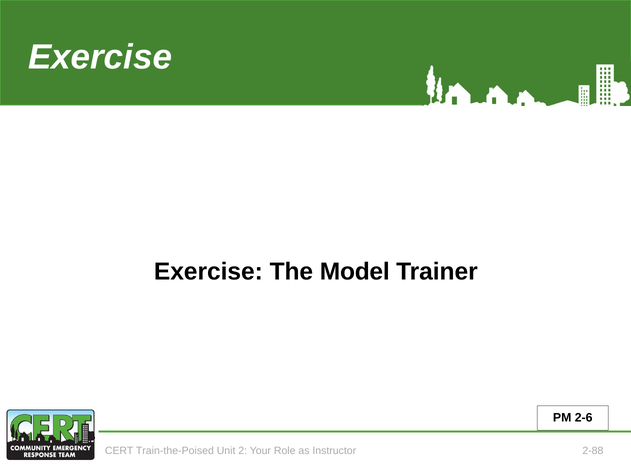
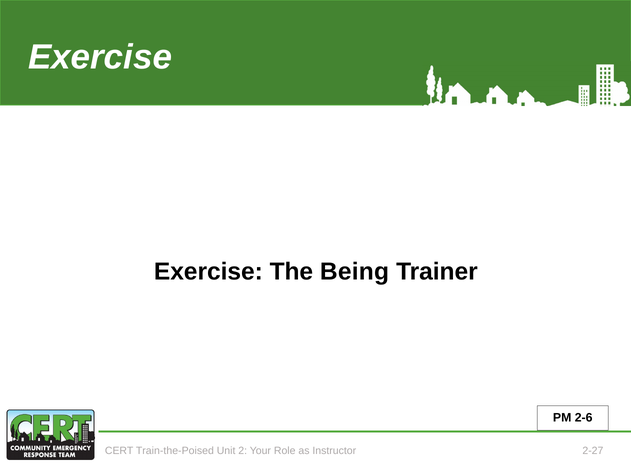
Model: Model -> Being (355, 272)
2-88: 2-88 -> 2-27 (593, 451)
